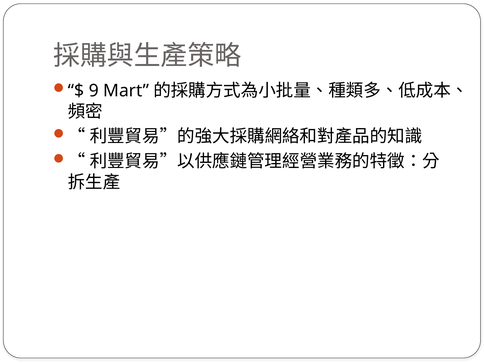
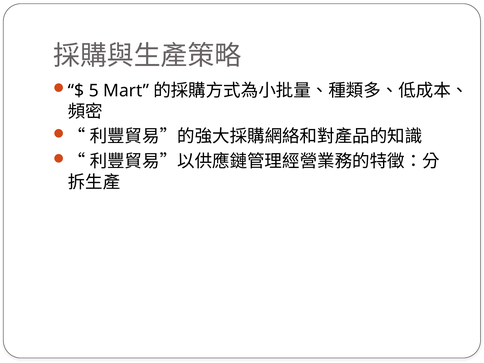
9: 9 -> 5 (94, 91)
